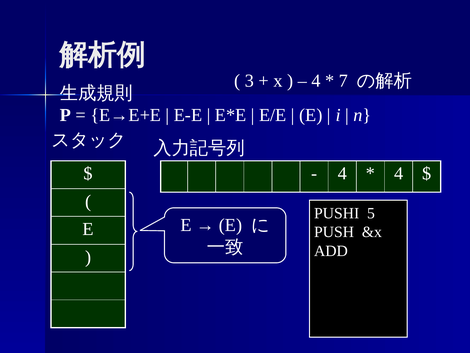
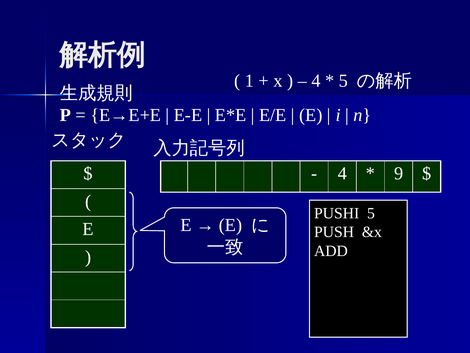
3: 3 -> 1 (249, 81)
7: 7 -> 5 (343, 81)
4: 4 -> 9 (399, 173)
